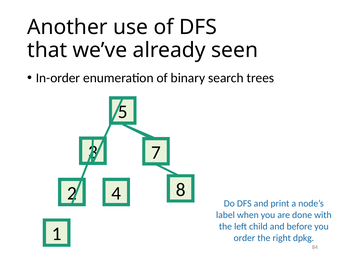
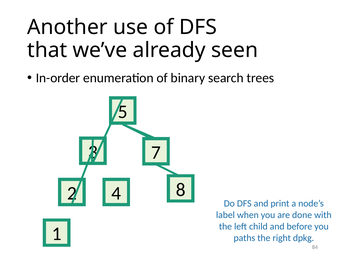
order: order -> paths (244, 238)
